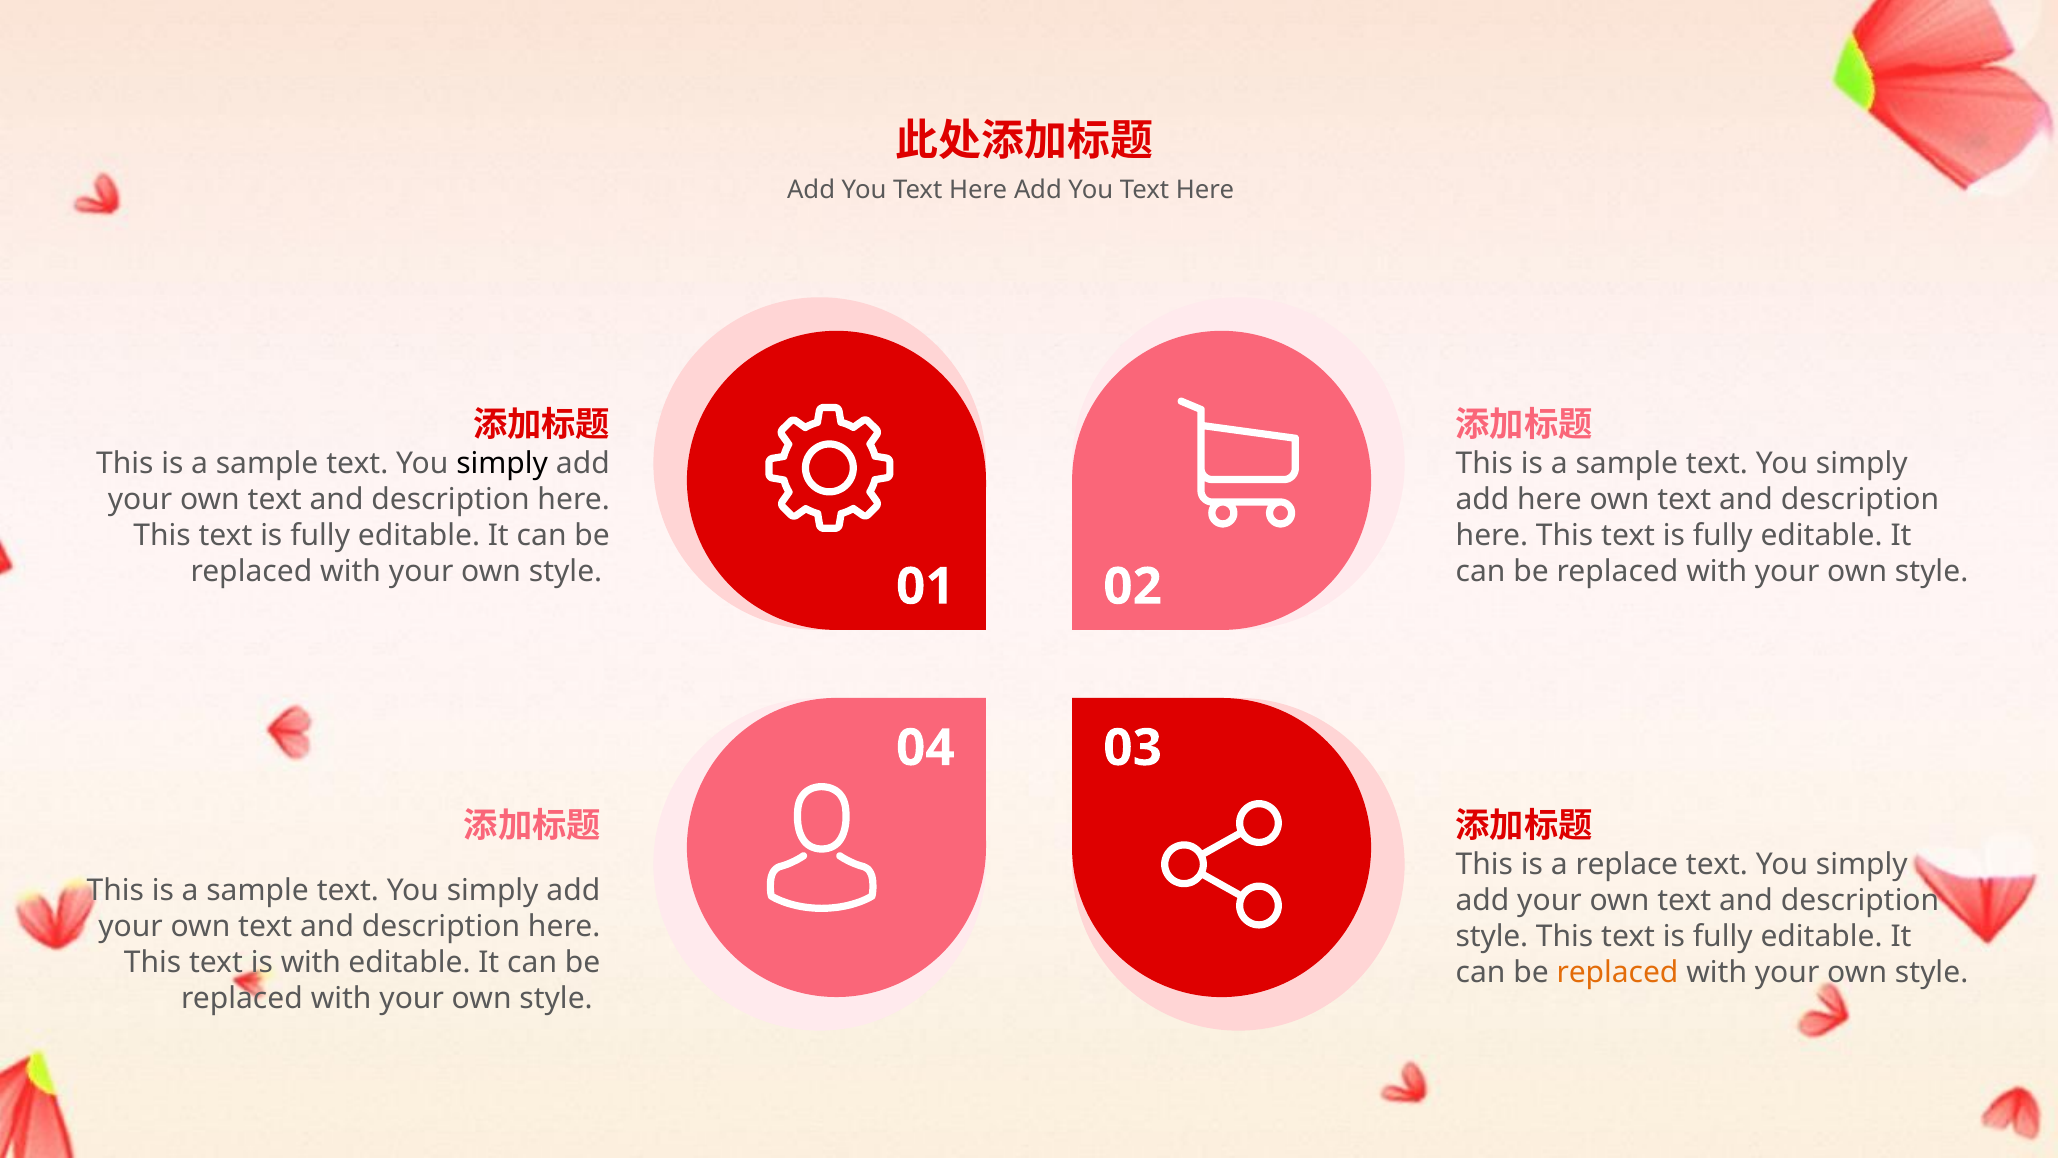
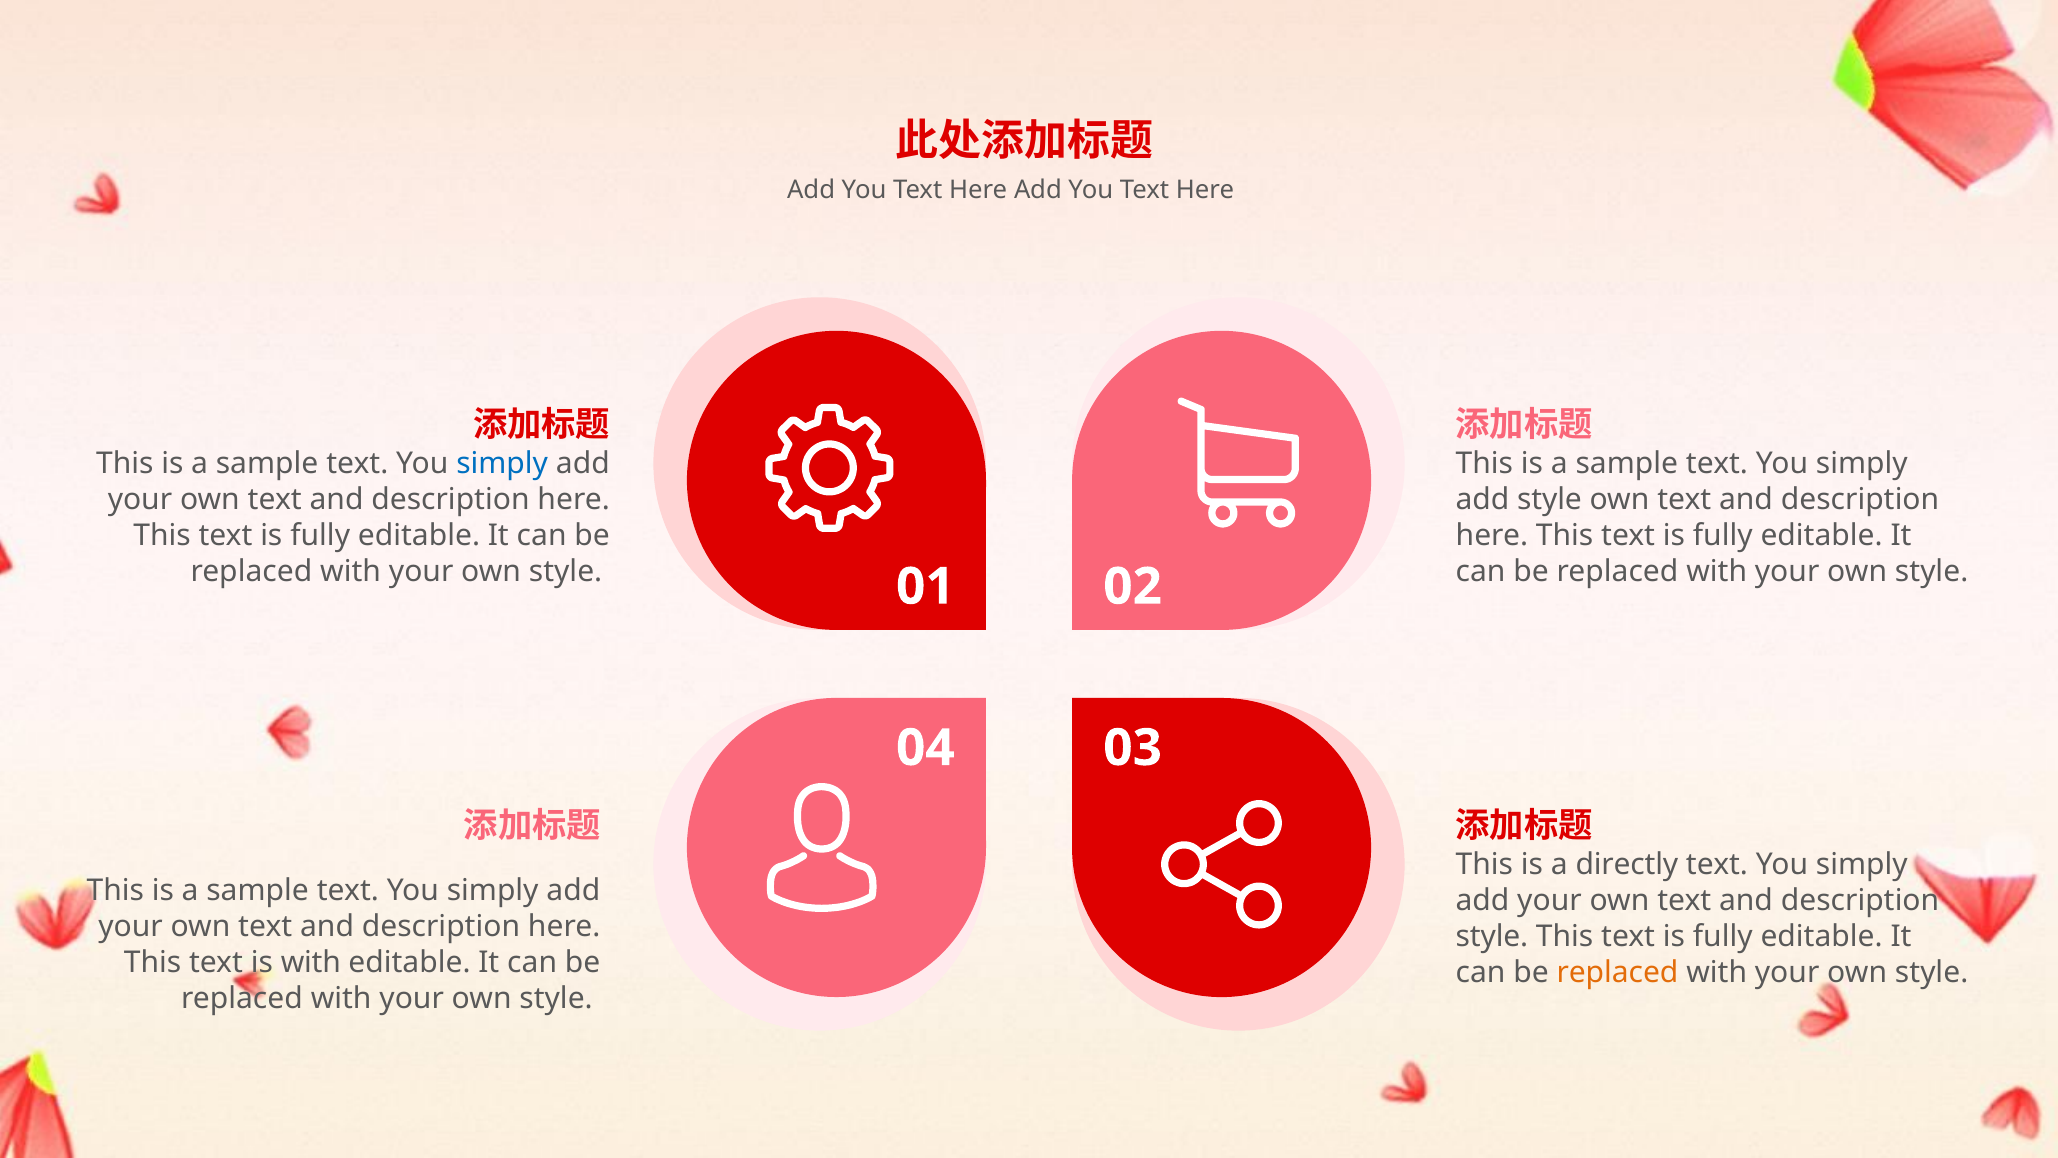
simply colour: black -> blue (502, 464)
add here: here -> style (1550, 500)
replace: replace -> directly (1627, 864)
